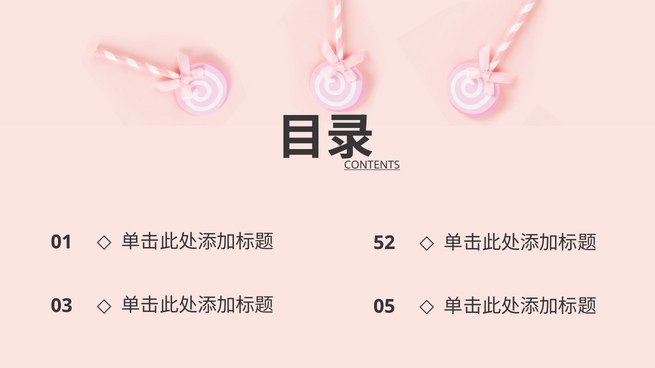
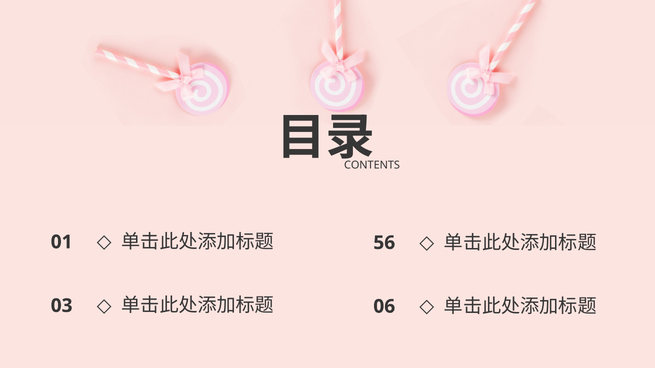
CONTENTS underline: present -> none (372, 165)
52: 52 -> 56 (384, 243)
05: 05 -> 06 (384, 307)
